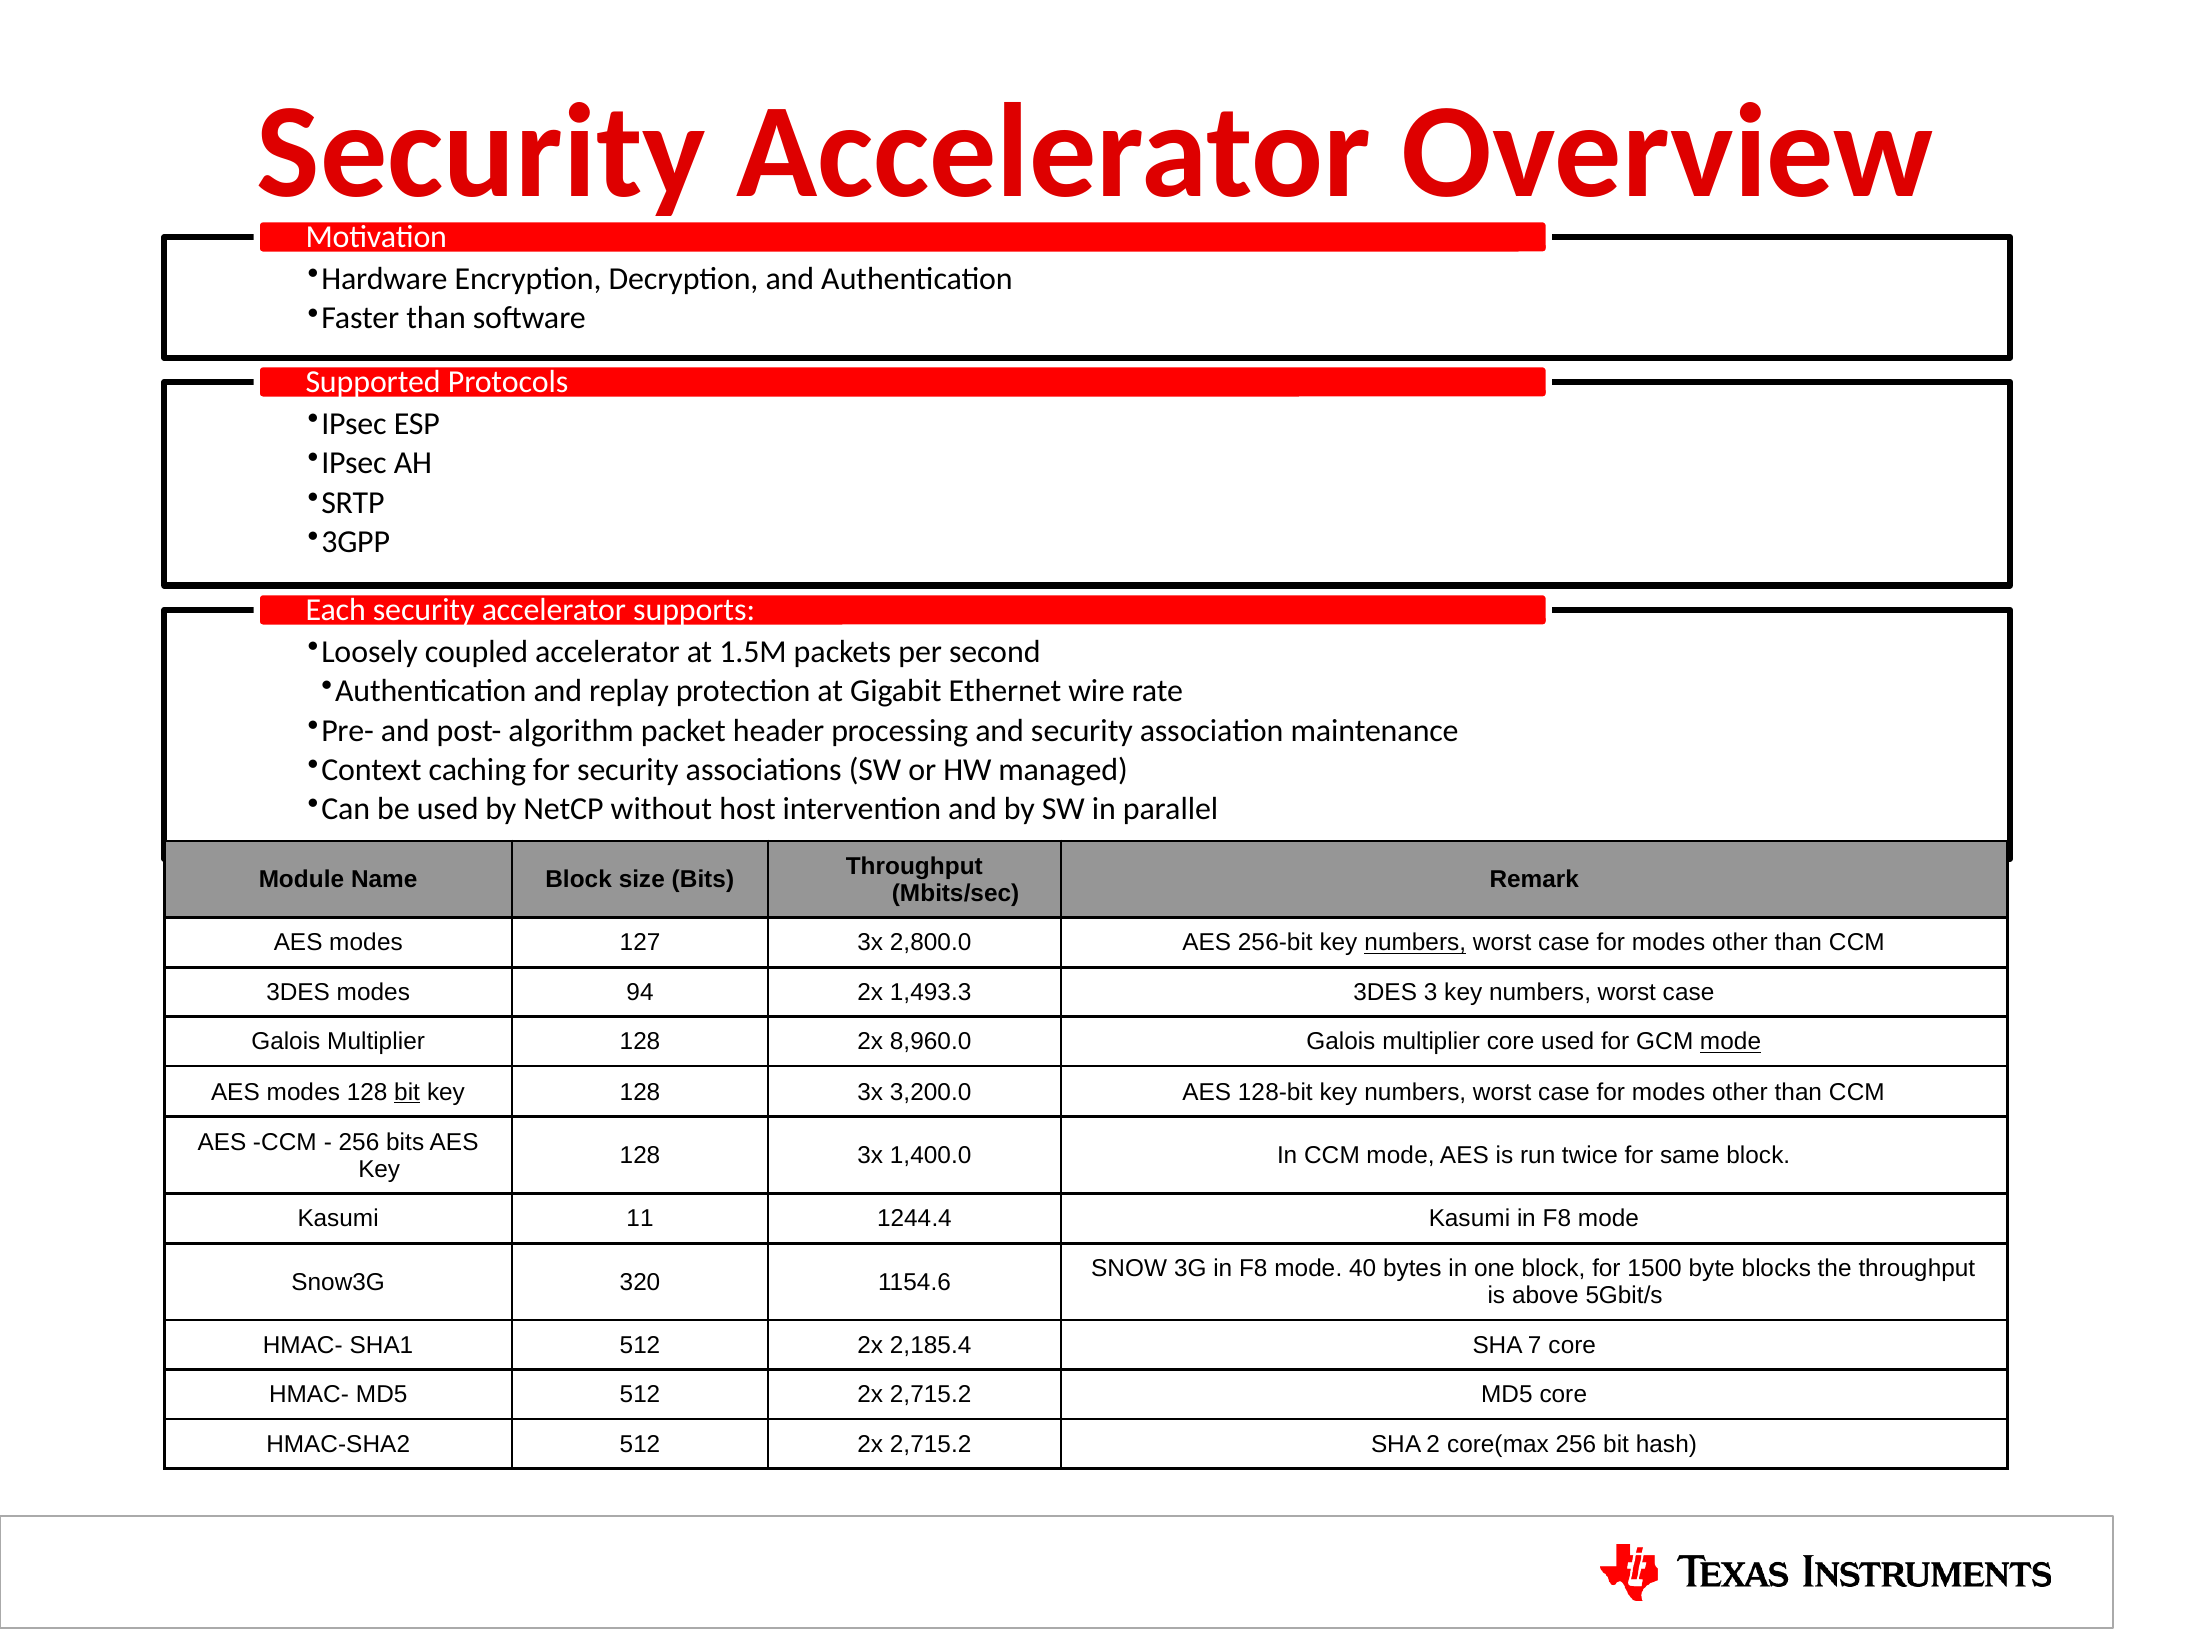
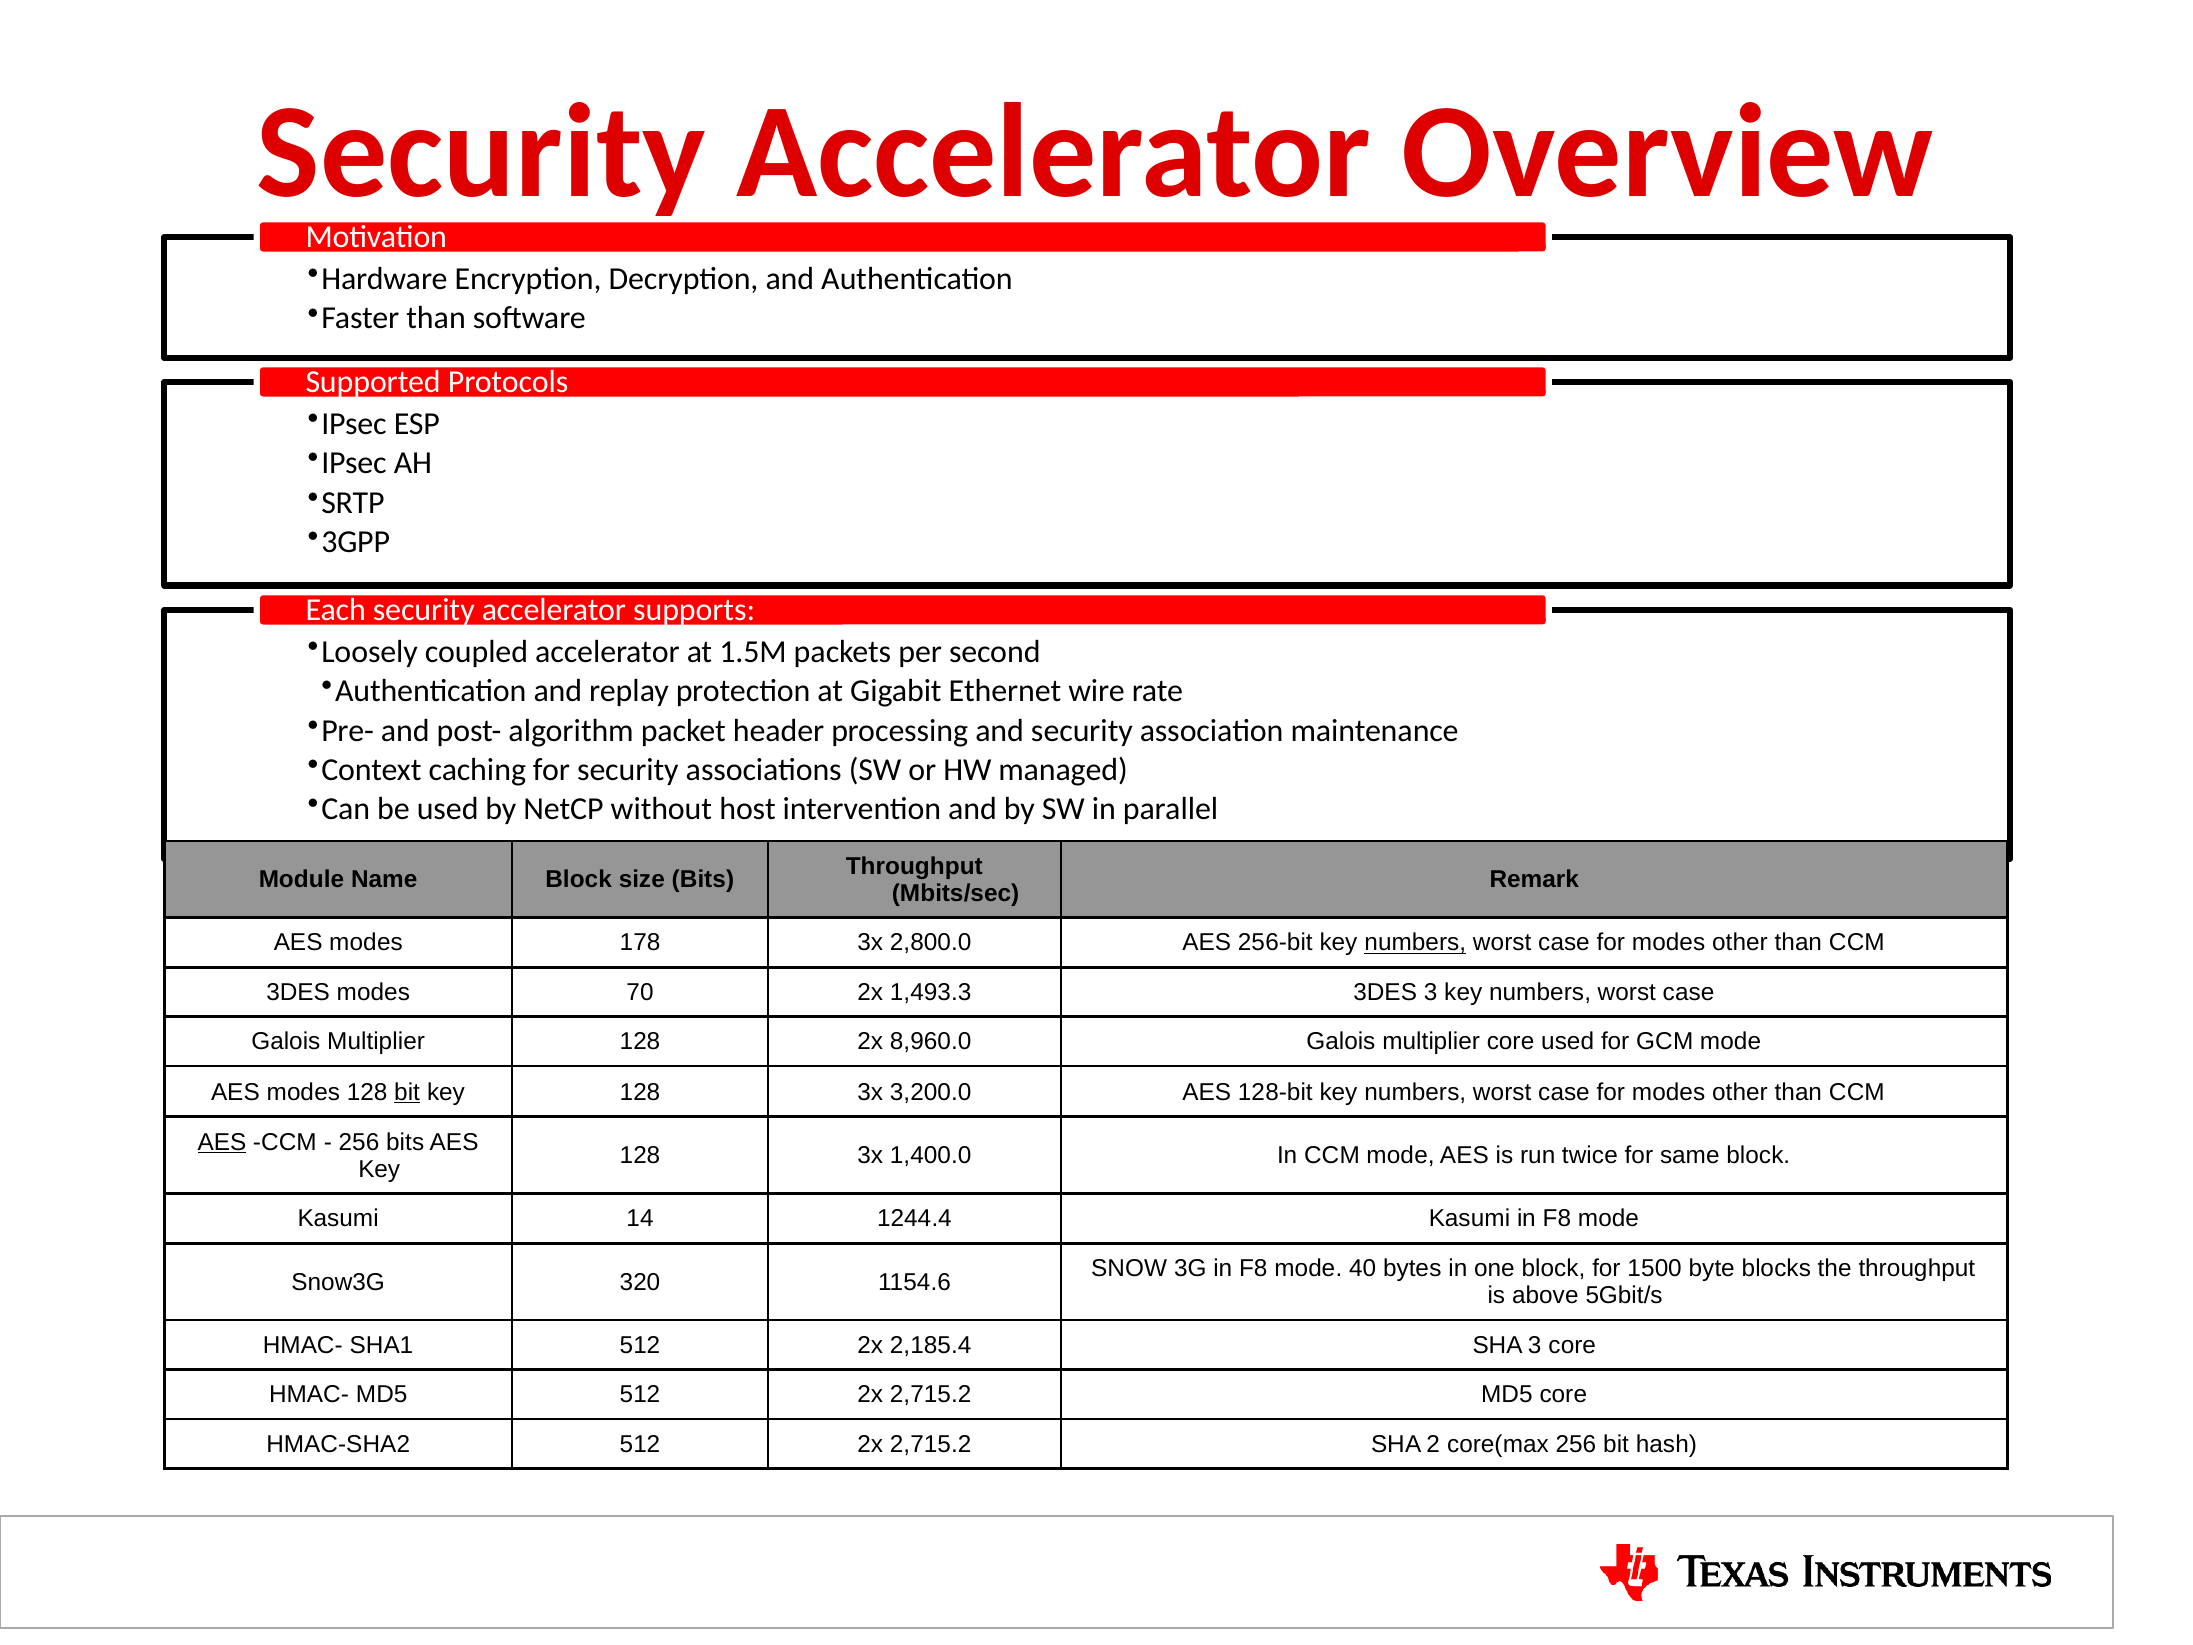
127: 127 -> 178 (640, 943)
94: 94 -> 70 (640, 992)
mode underline: present -> none (1731, 1042)
AES underline: none -> present (222, 1142)
11: 11 -> 14 (640, 1219)
SHA 7: 7 -> 3 (1535, 1345)
